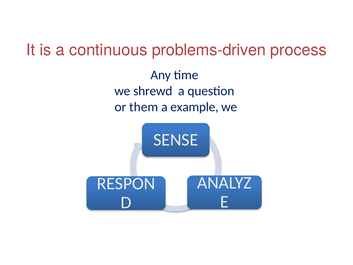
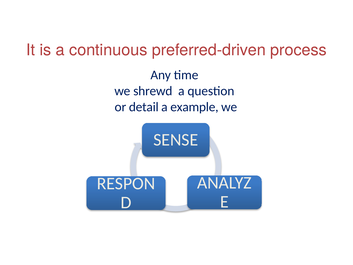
problems-driven: problems-driven -> preferred-driven (209, 50)
them: them -> detail (144, 107)
